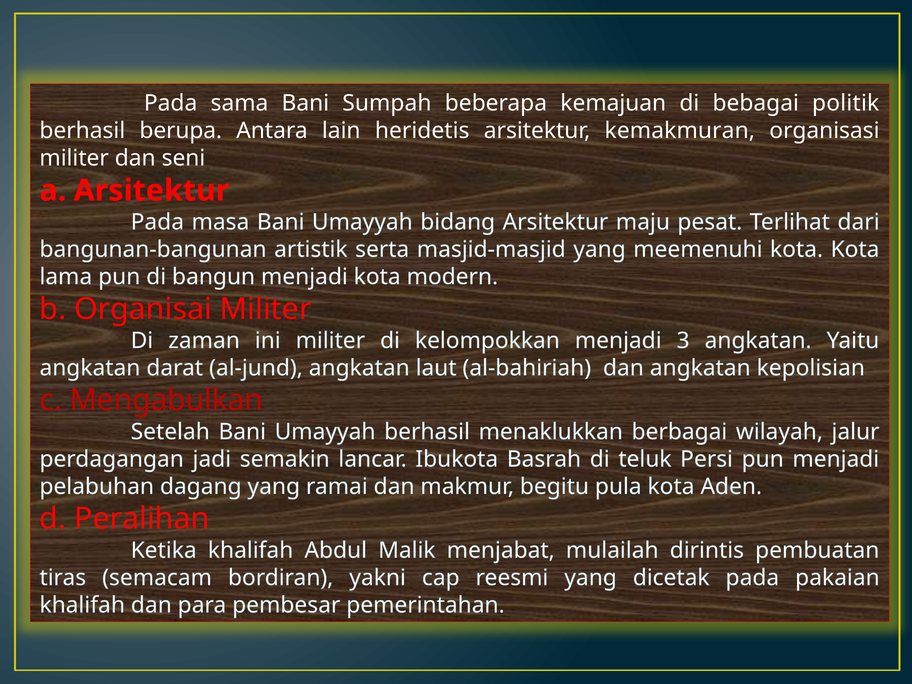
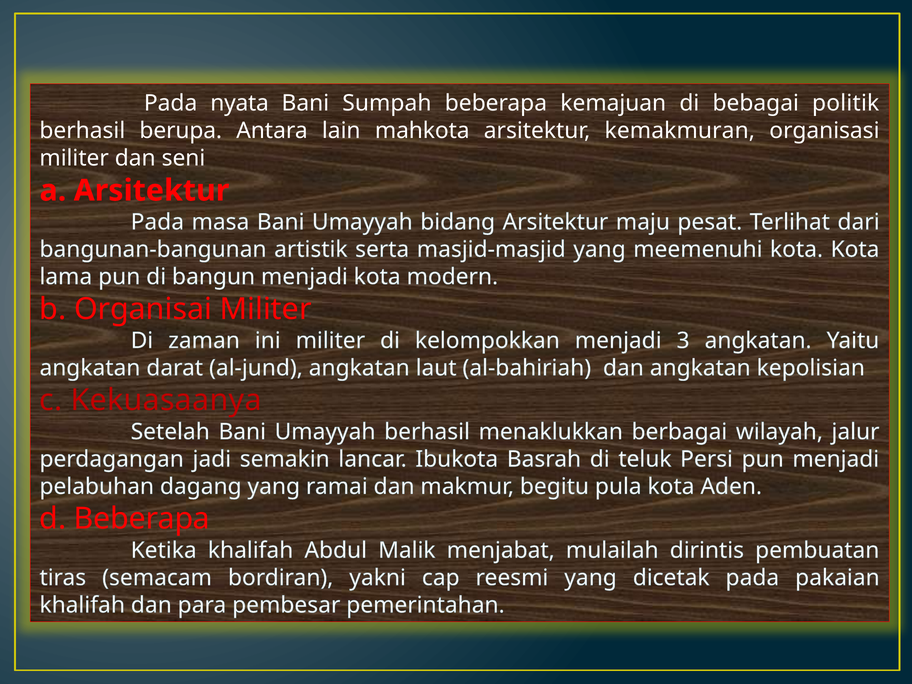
sama: sama -> nyata (240, 103)
heridetis: heridetis -> mahkota (422, 131)
Mengabulkan: Mengabulkan -> Kekuasaanya (166, 400)
d Peralihan: Peralihan -> Beberapa (142, 519)
